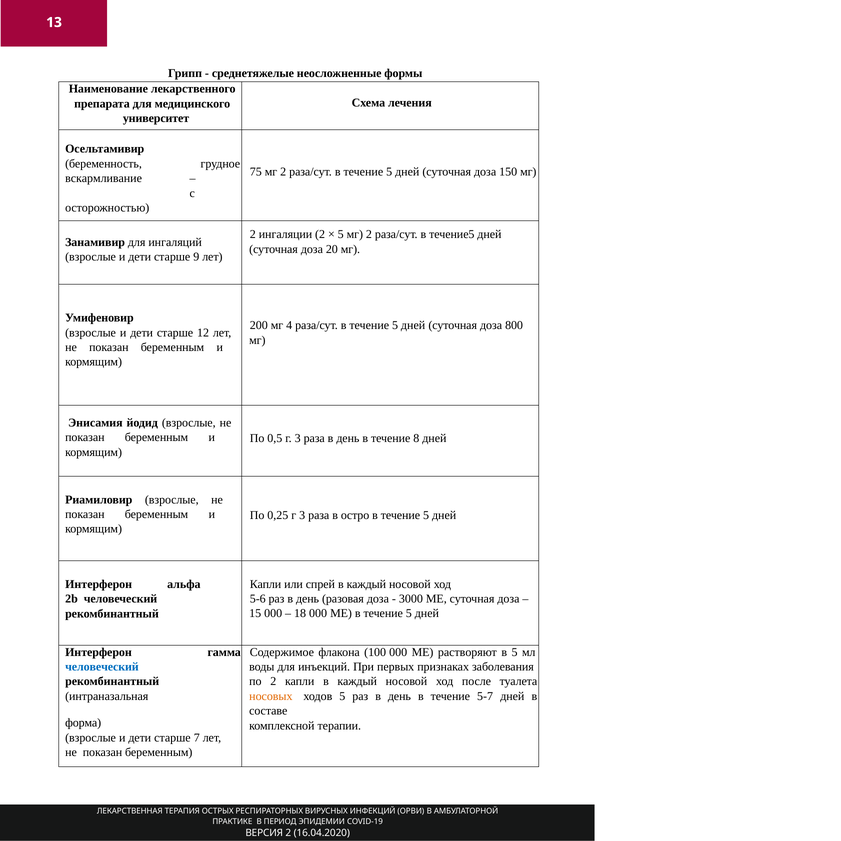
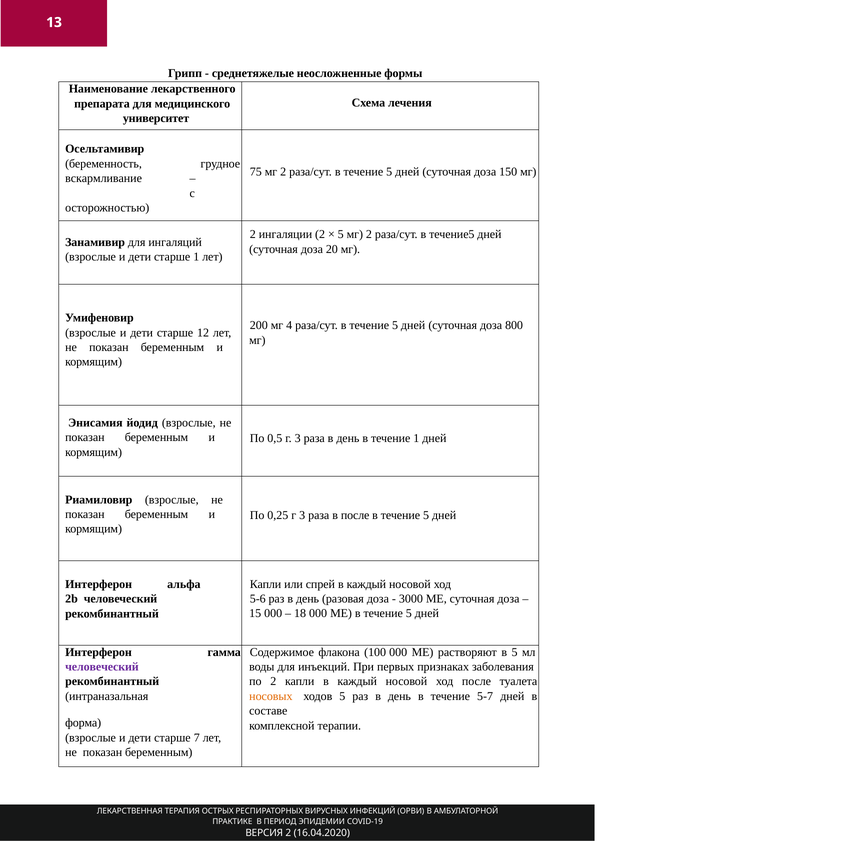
старше 9: 9 -> 1 (196, 257)
течение 8: 8 -> 1 (416, 438)
в остро: остро -> после (355, 515)
человеческий colour: blue -> purple (102, 667)
